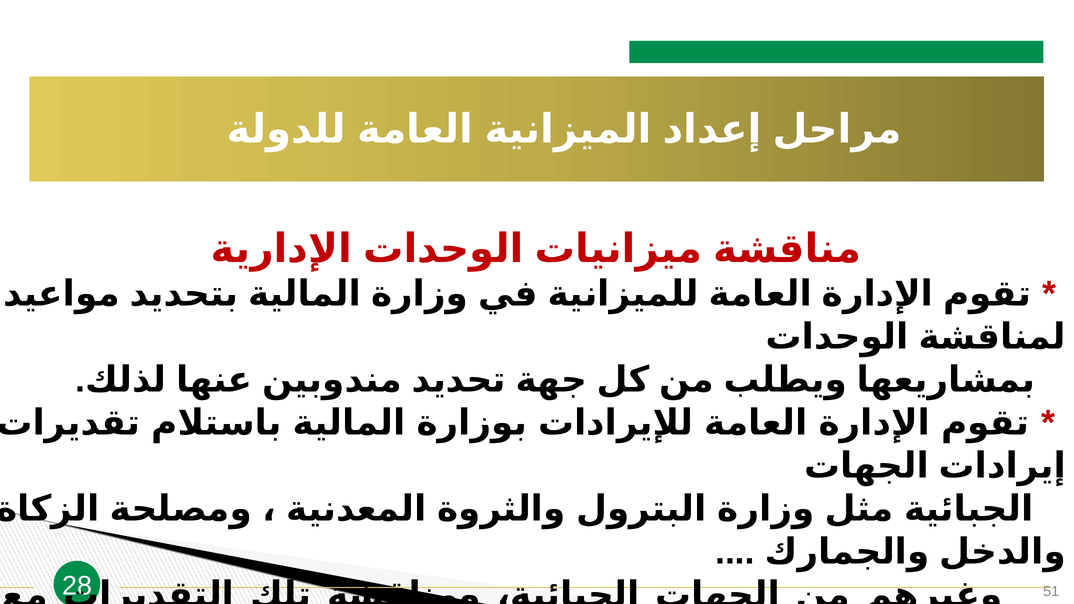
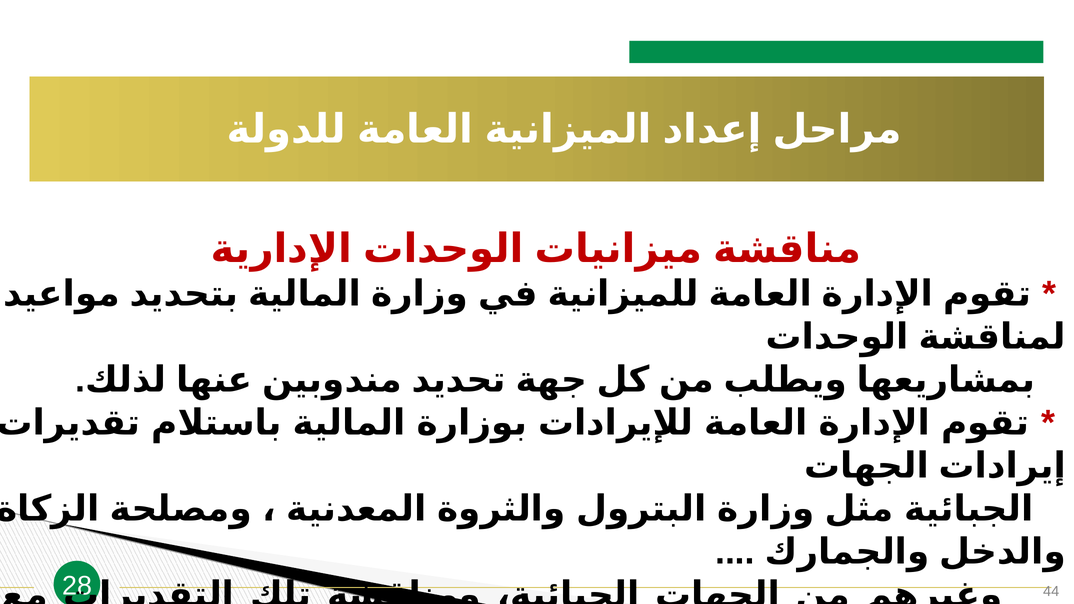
51: 51 -> 44 (1051, 592)
